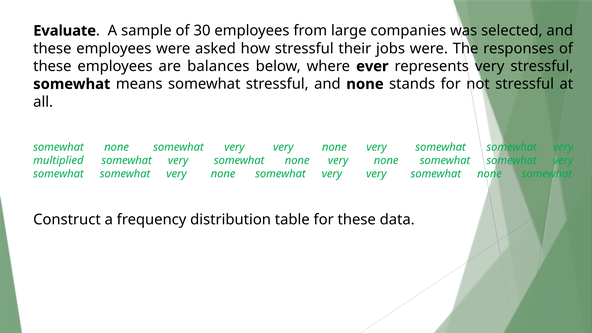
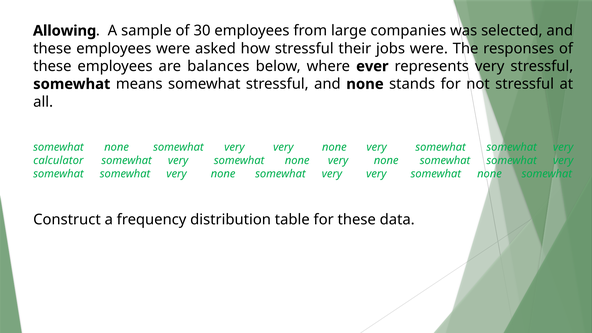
Evaluate: Evaluate -> Allowing (65, 31)
multiplied: multiplied -> calculator (58, 161)
